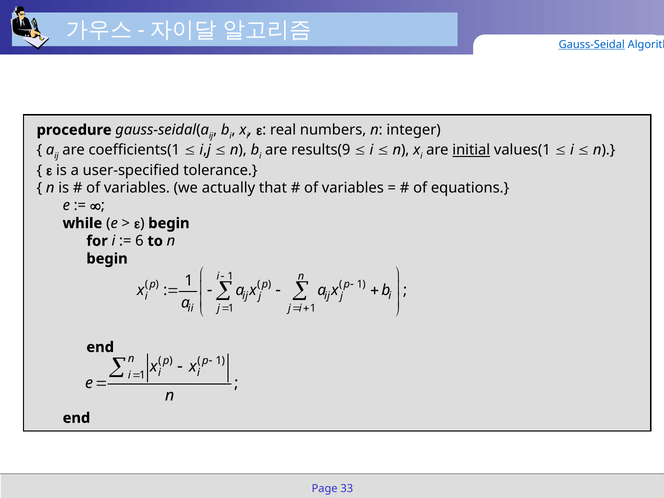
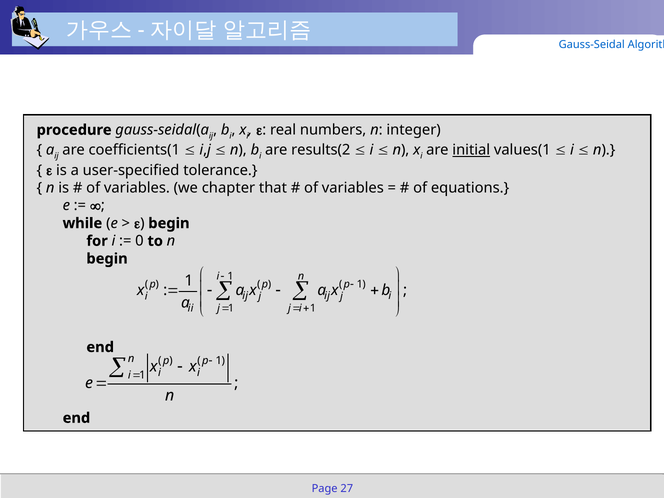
Gauss-Seidal underline: present -> none (592, 45)
results(9: results(9 -> results(2 (321, 150)
actually: actually -> chapter (228, 188)
6: 6 -> 0 (139, 241)
33: 33 -> 27 (347, 489)
